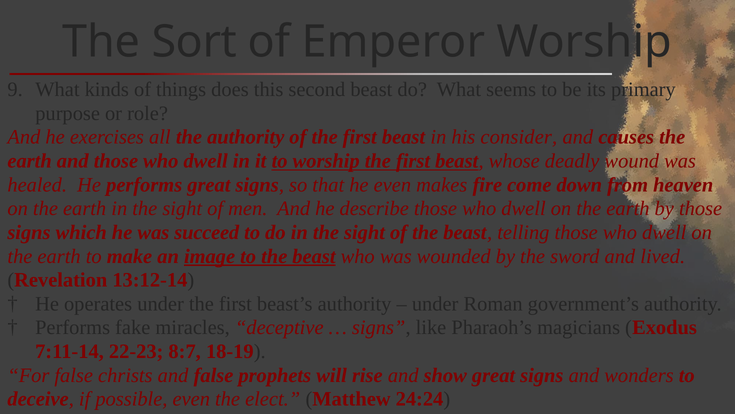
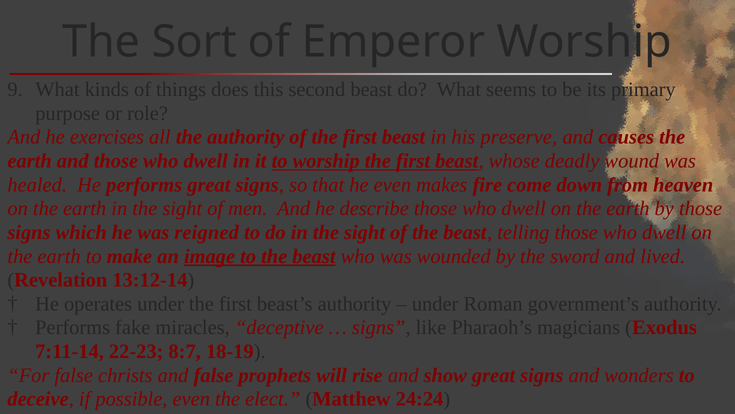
consider: consider -> preserve (519, 137)
succeed: succeed -> reigned (207, 232)
